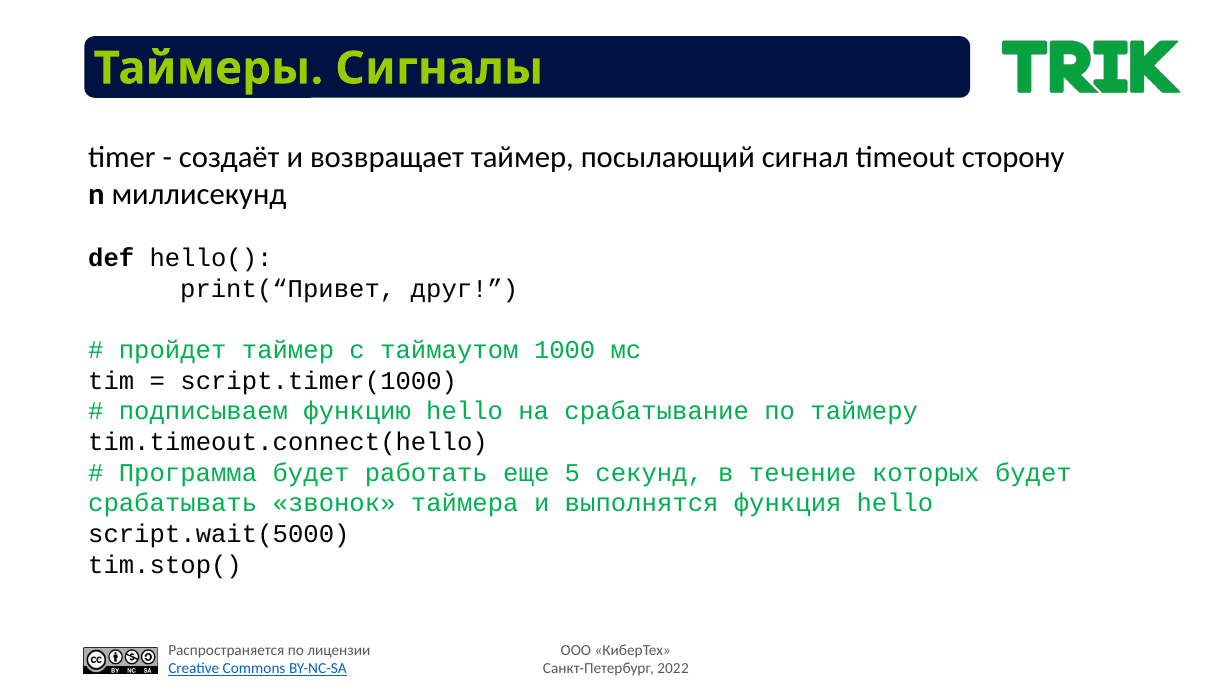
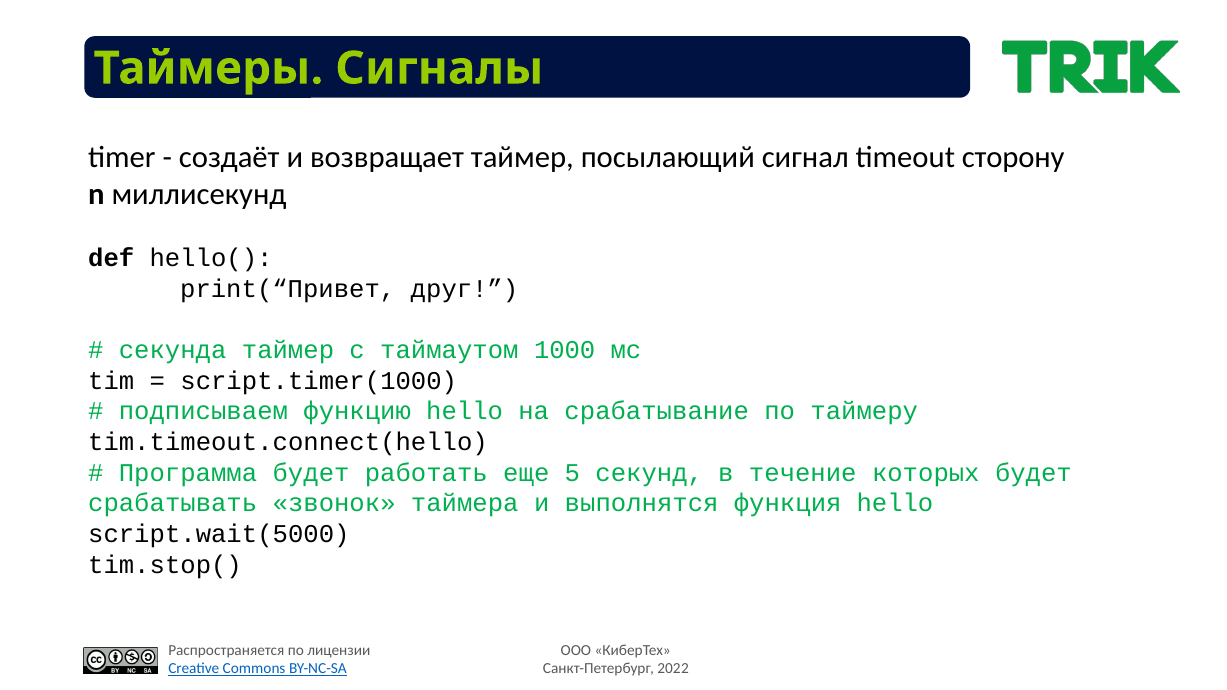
пройдет: пройдет -> секунда (173, 350)
